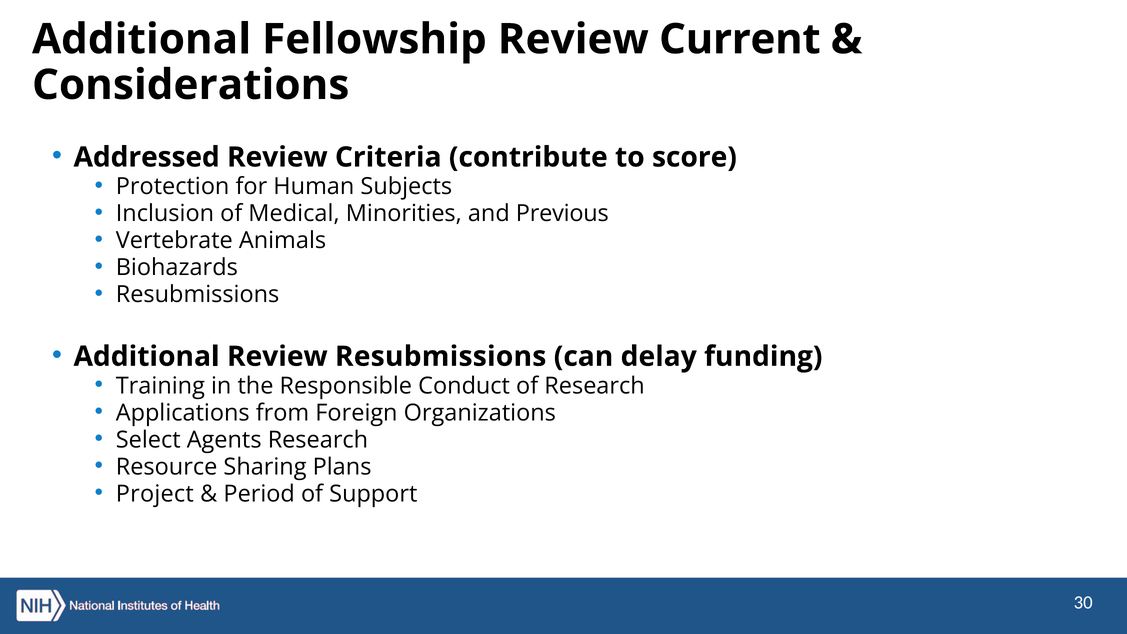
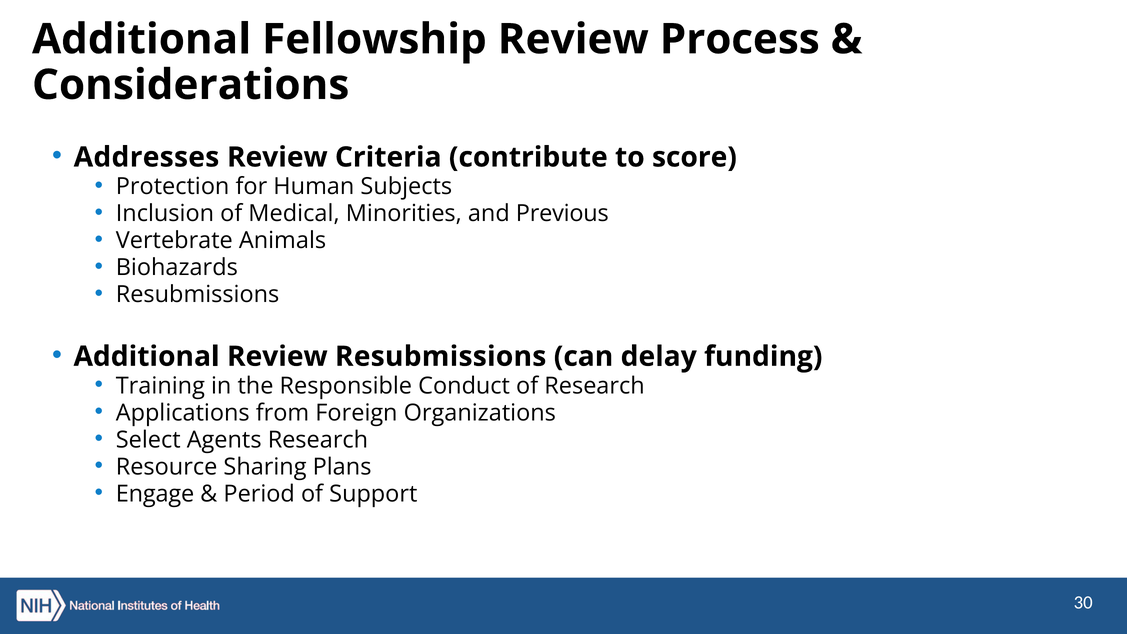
Current: Current -> Process (740, 39)
Addressed: Addressed -> Addresses (146, 157)
Project: Project -> Engage (155, 494)
